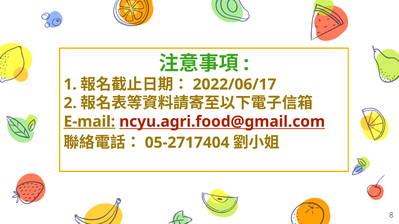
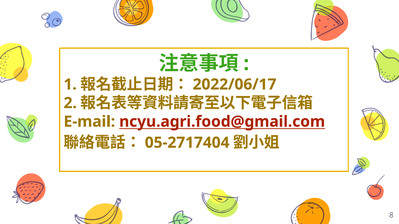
E-mail underline: present -> none (89, 122)
